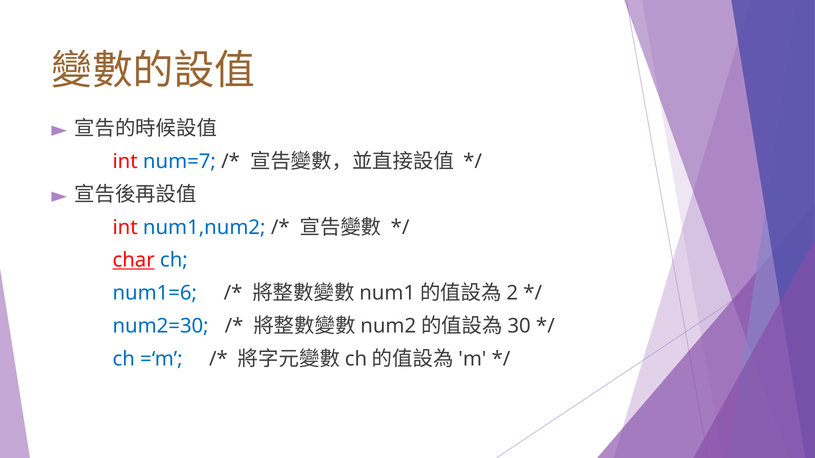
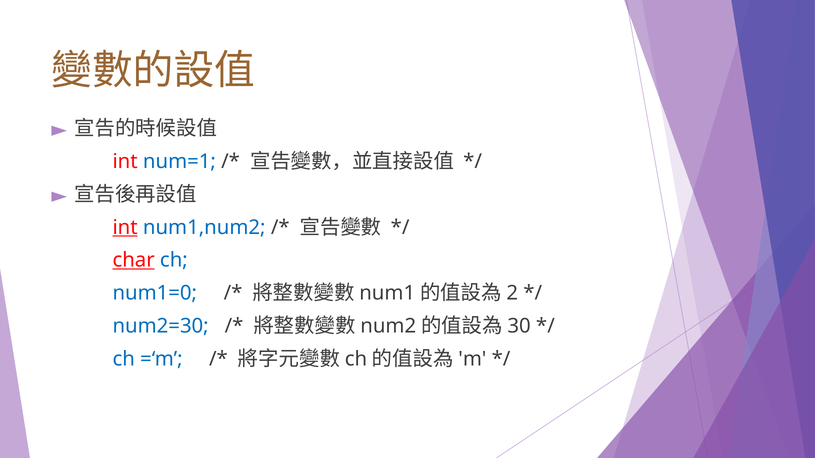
num=7: num=7 -> num=1 (179, 162)
int underline: none -> present (125, 227)
num1=6: num1=6 -> num1=0 (155, 293)
